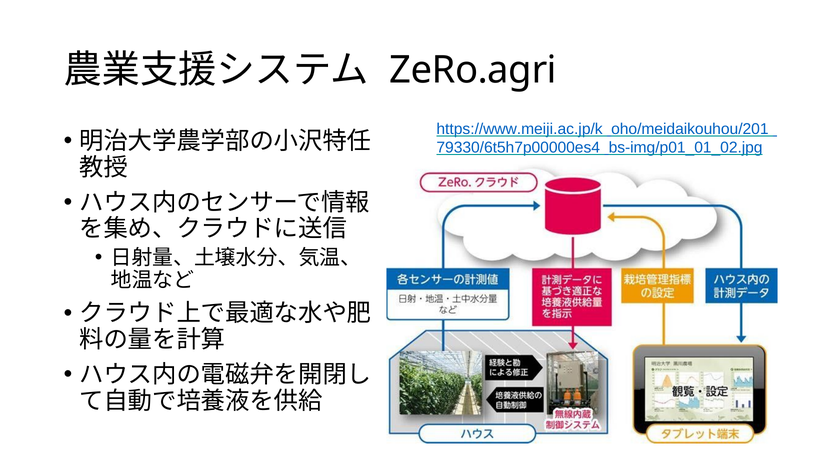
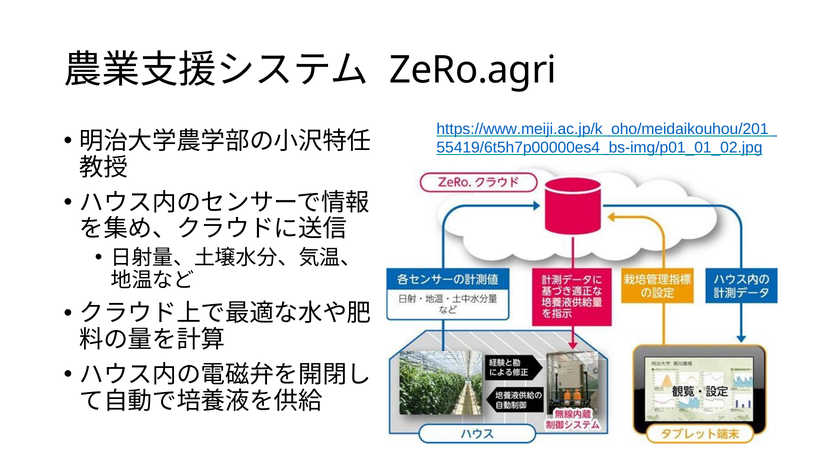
79330/6t5h7p00000es4: 79330/6t5h7p00000es4 -> 55419/6t5h7p00000es4 (518, 148)
